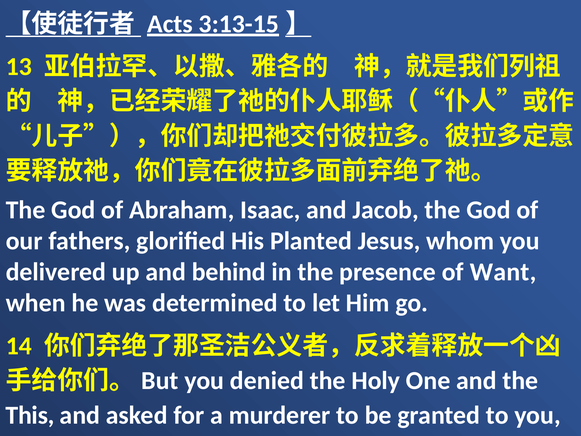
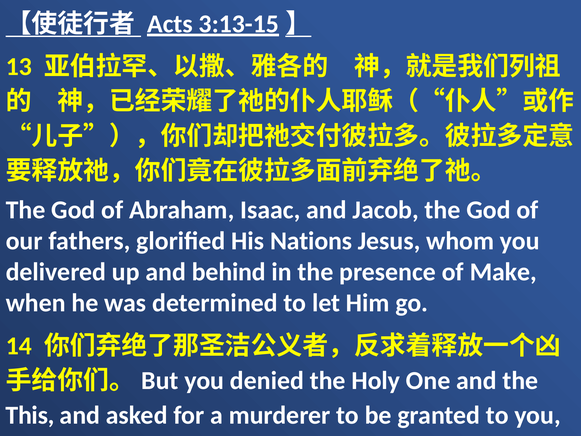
Planted: Planted -> Nations (311, 241)
Want: Want -> Make (503, 272)
